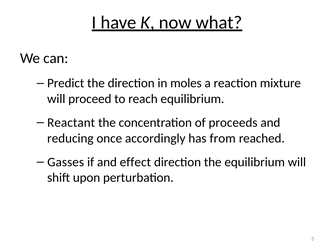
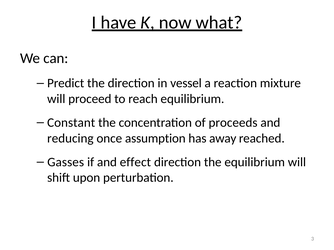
moles: moles -> vessel (186, 83)
Reactant: Reactant -> Constant (71, 123)
accordingly: accordingly -> assumption (155, 139)
from: from -> away (223, 139)
